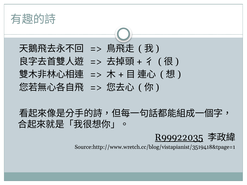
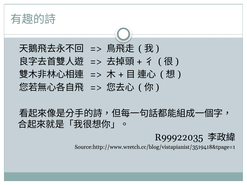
R99922035 underline: present -> none (179, 138)
